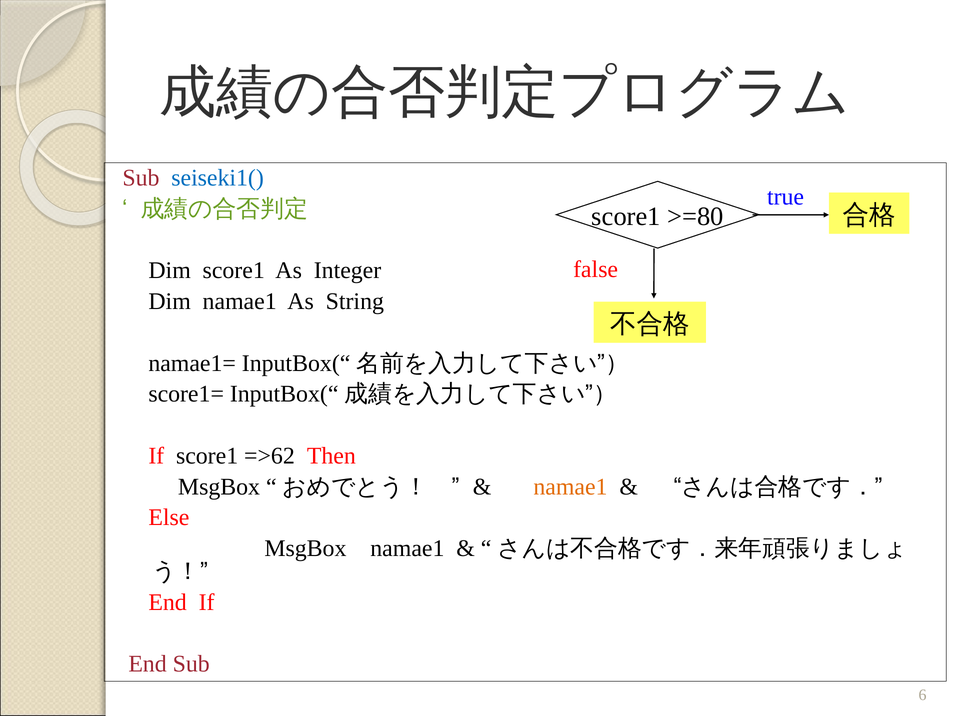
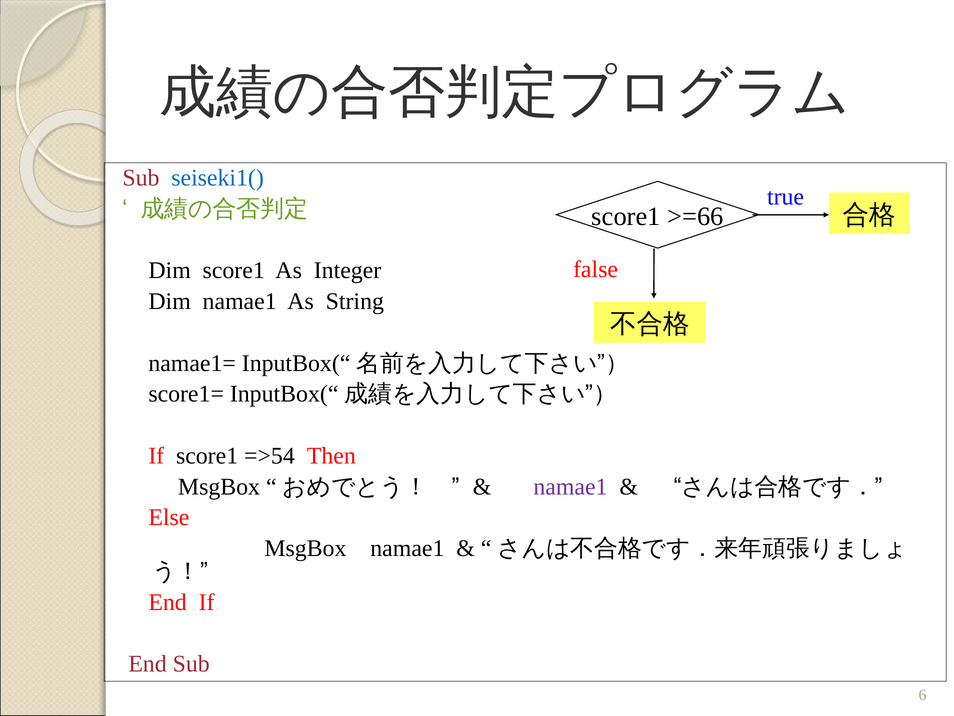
>=80: >=80 -> >=66 (695, 216)
=>62: =>62 -> =>54 (269, 455)
namae1 colour: orange -> purple (570, 486)
